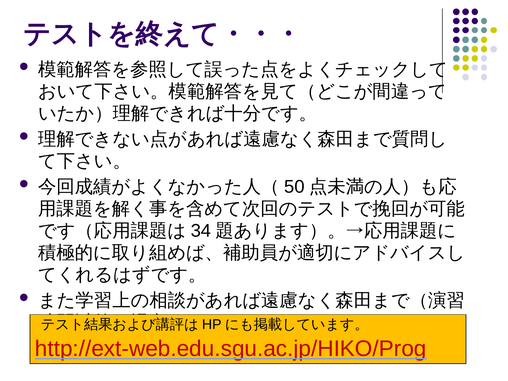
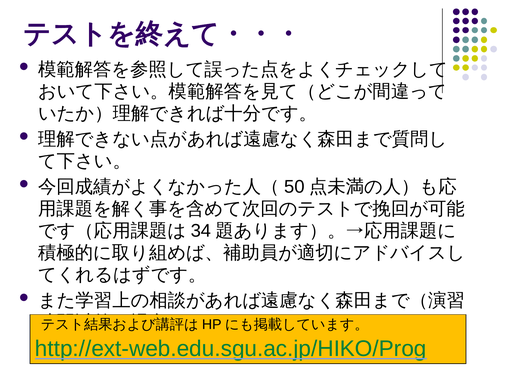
http://ext-web.edu.sgu.ac.jp/HIKO/Prog colour: red -> green (231, 349)
